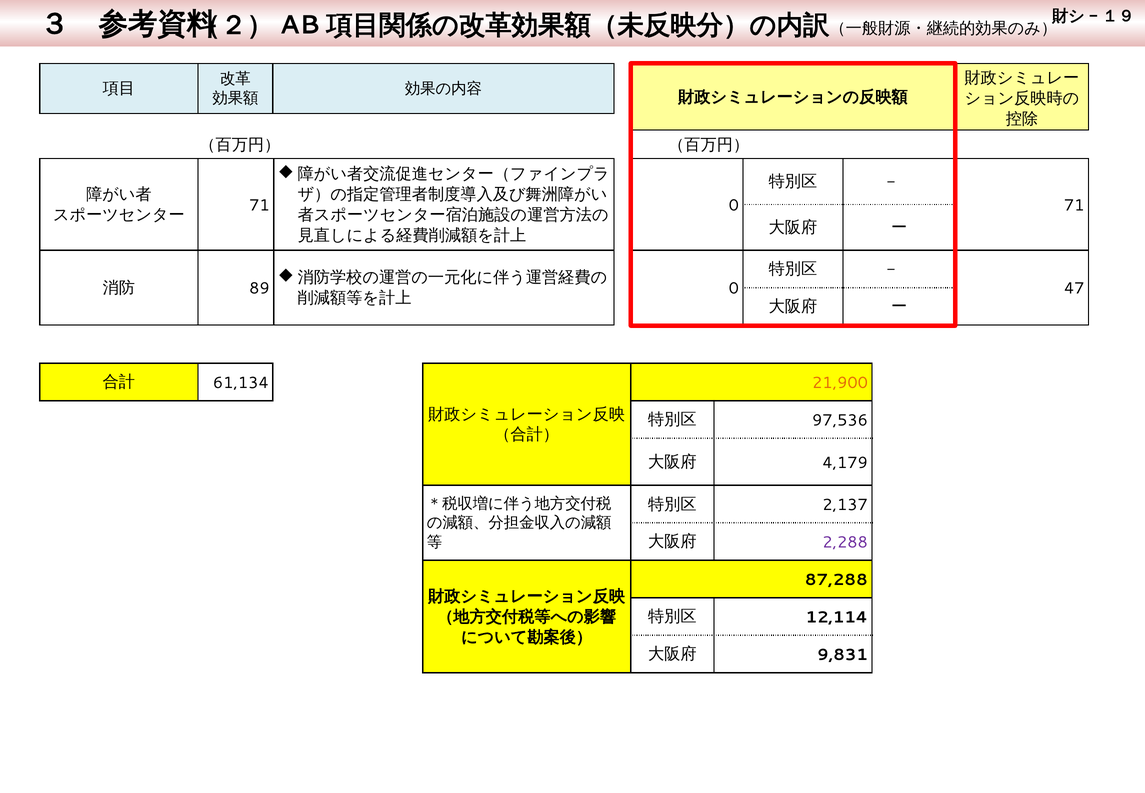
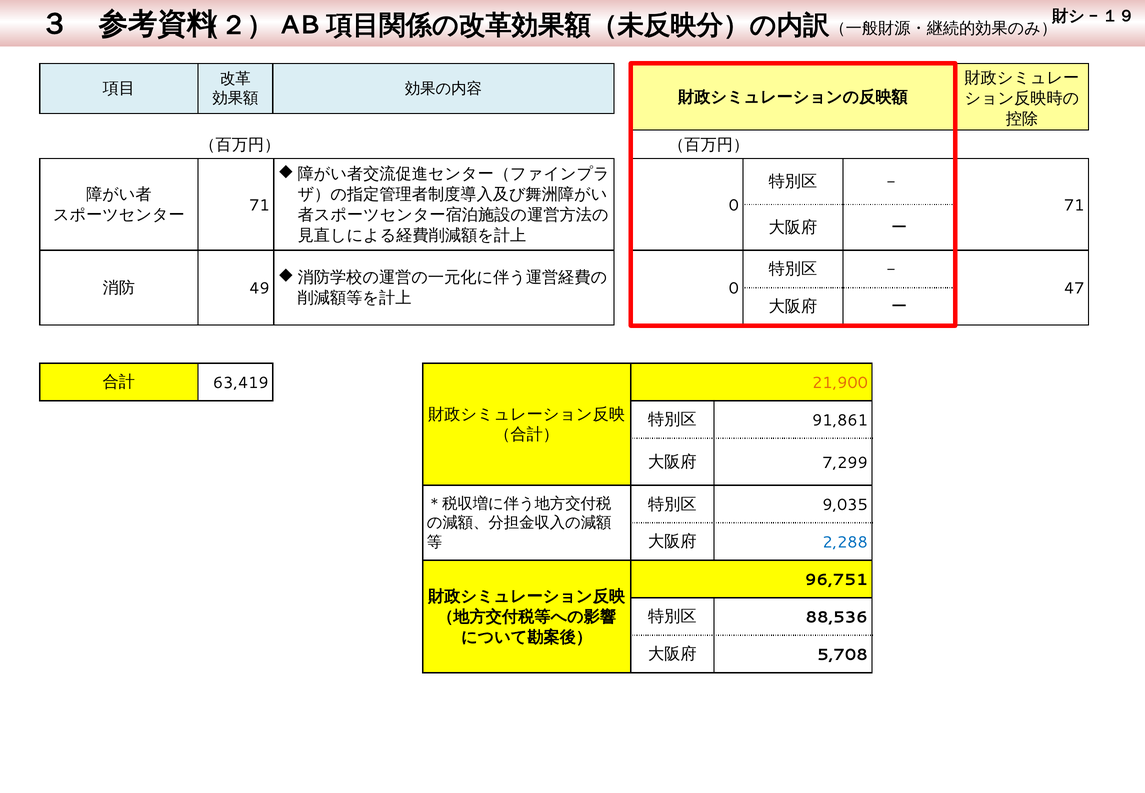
89: 89 -> 49 (259, 288)
61,134: 61,134 -> 63,419 (241, 383)
97,536: 97,536 -> 91,861 (840, 420)
4,179: 4,179 -> 7,299 (845, 463)
2,137: 2,137 -> 9,035 (845, 505)
2,288 colour: purple -> blue (845, 542)
87,288: 87,288 -> 96,751 (836, 580)
12,114: 12,114 -> 88,536 (837, 617)
9,831: 9,831 -> 5,708 (843, 655)
